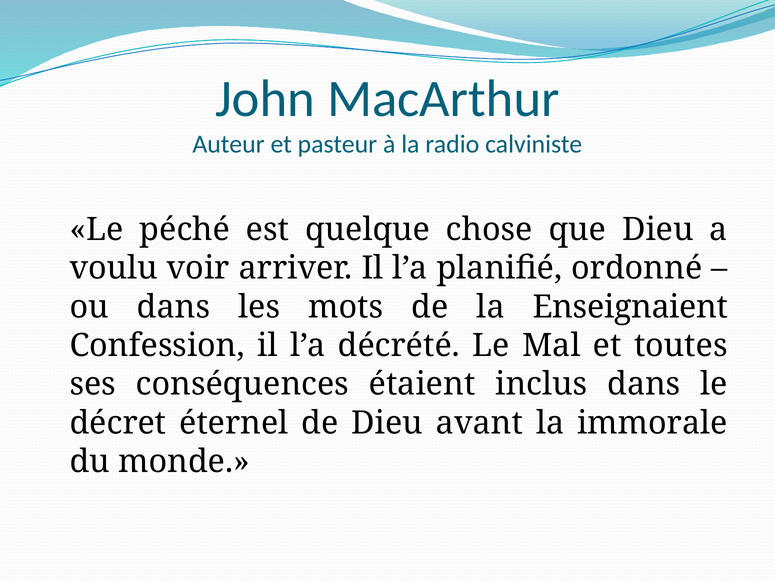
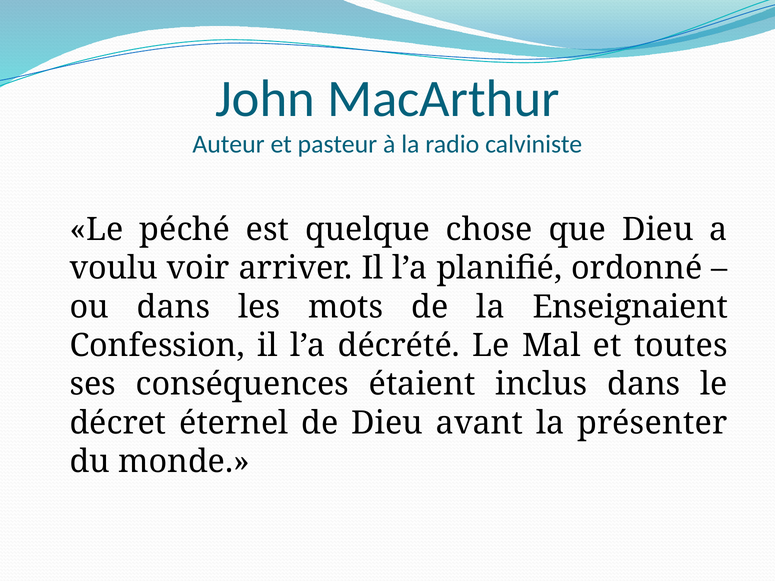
immorale: immorale -> présenter (652, 423)
